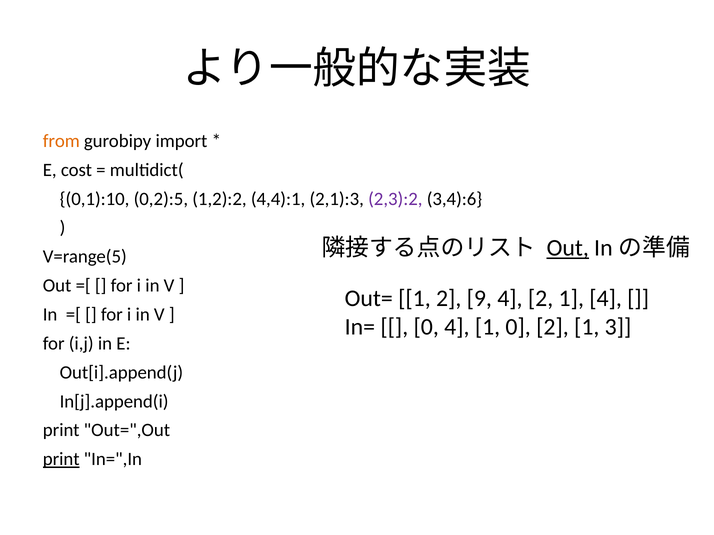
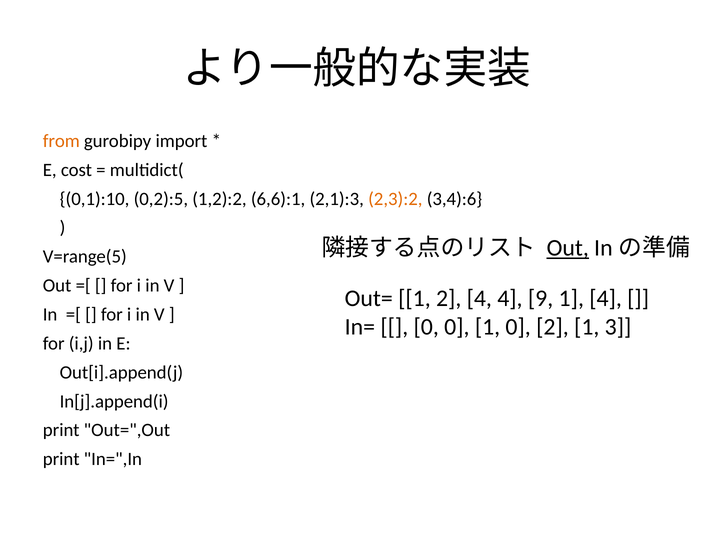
4,4):1: 4,4):1 -> 6,6):1 (278, 199)
2,3):2 colour: purple -> orange (395, 199)
2 9: 9 -> 4 (479, 298)
4 2: 2 -> 9 (541, 298)
0 4: 4 -> 0 (457, 327)
print underline: present -> none (61, 460)
